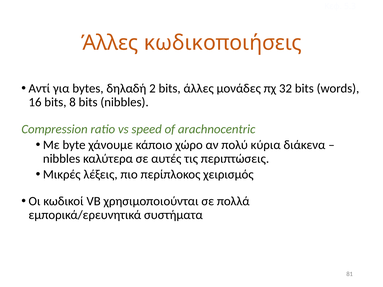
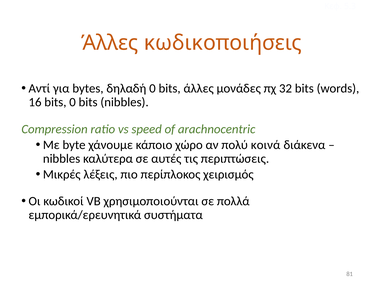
δηλαδή 2: 2 -> 0 (152, 89)
bits 8: 8 -> 0 (73, 102)
κύρια: κύρια -> κοινά (266, 145)
